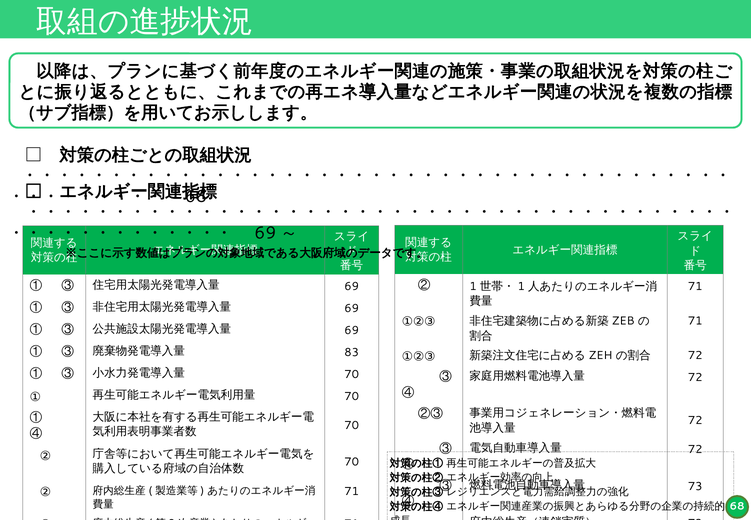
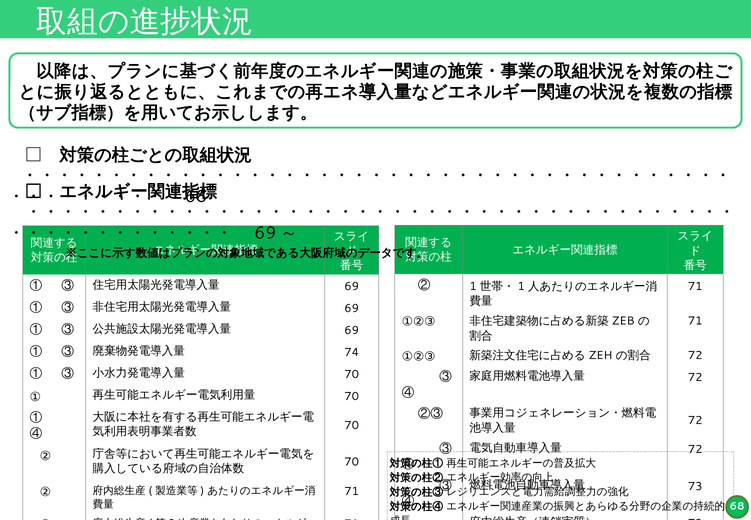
83: 83 -> 74 (352, 352)
